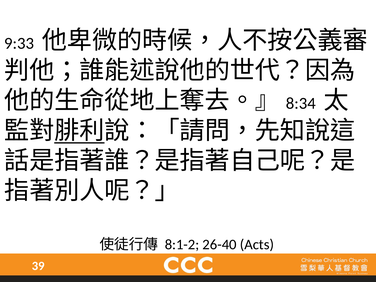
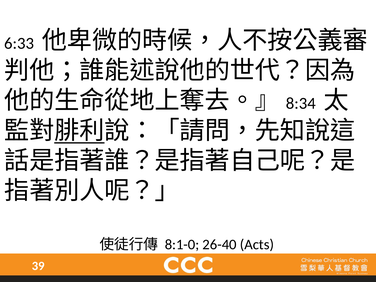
9:33: 9:33 -> 6:33 (19, 43)
8:1-2: 8:1-2 -> 8:1-0 (182, 244)
